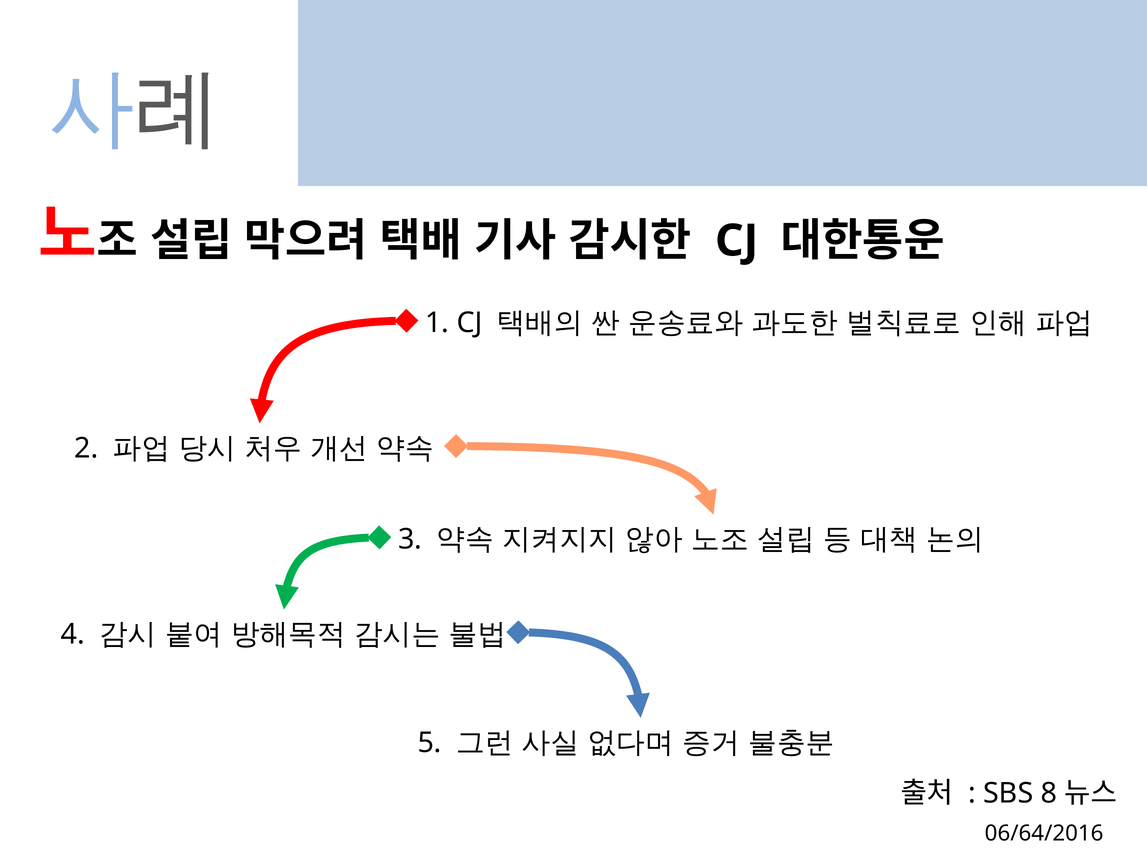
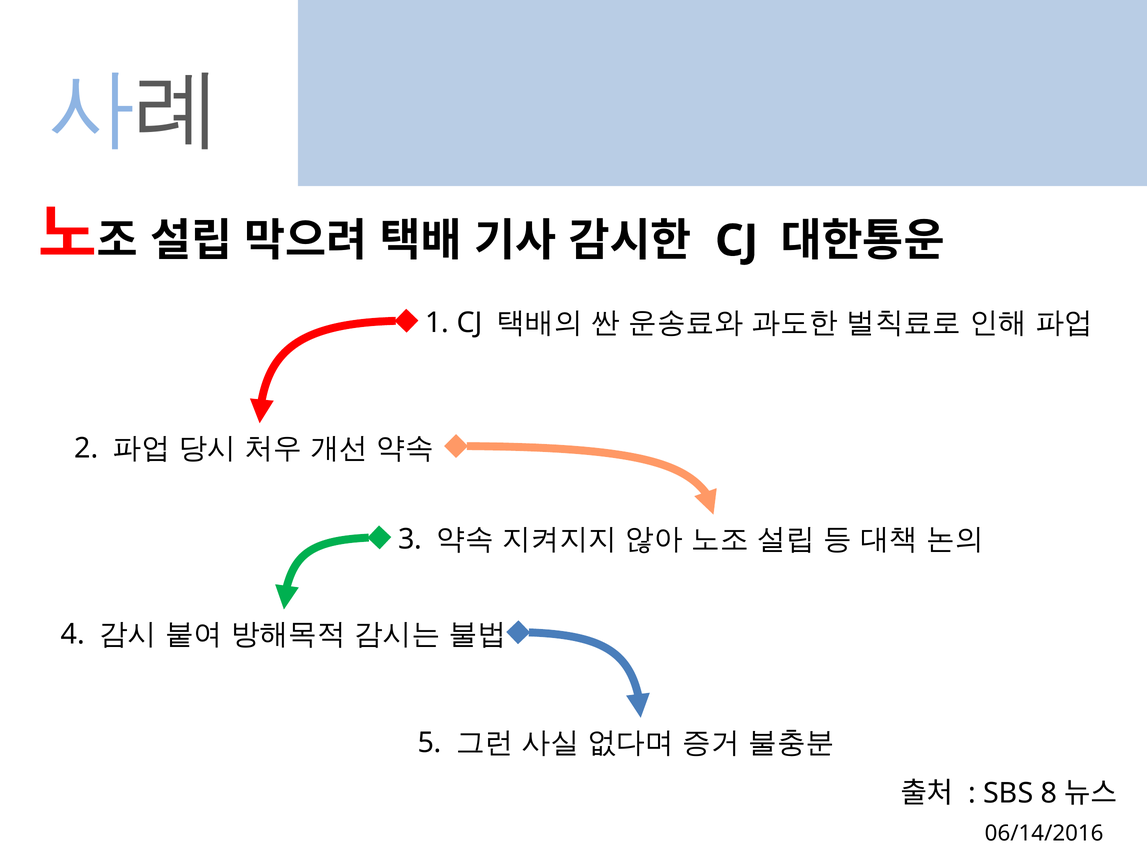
06/64/2016: 06/64/2016 -> 06/14/2016 (1044, 833)
